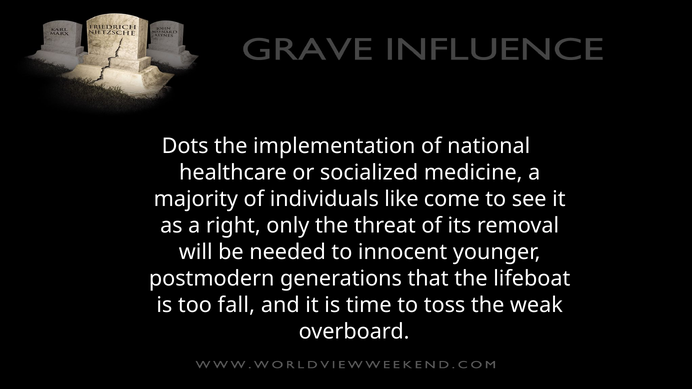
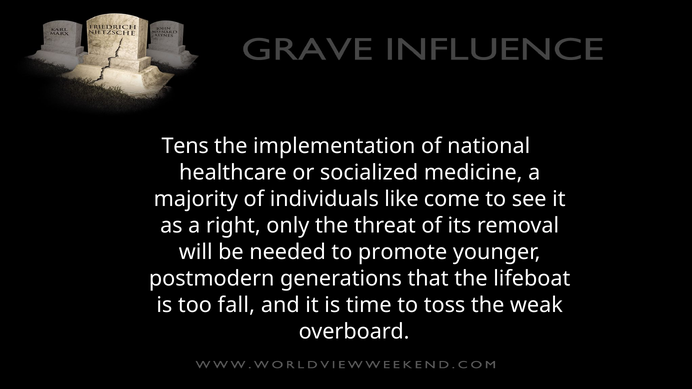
Dots: Dots -> Tens (185, 146)
innocent: innocent -> promote (403, 252)
